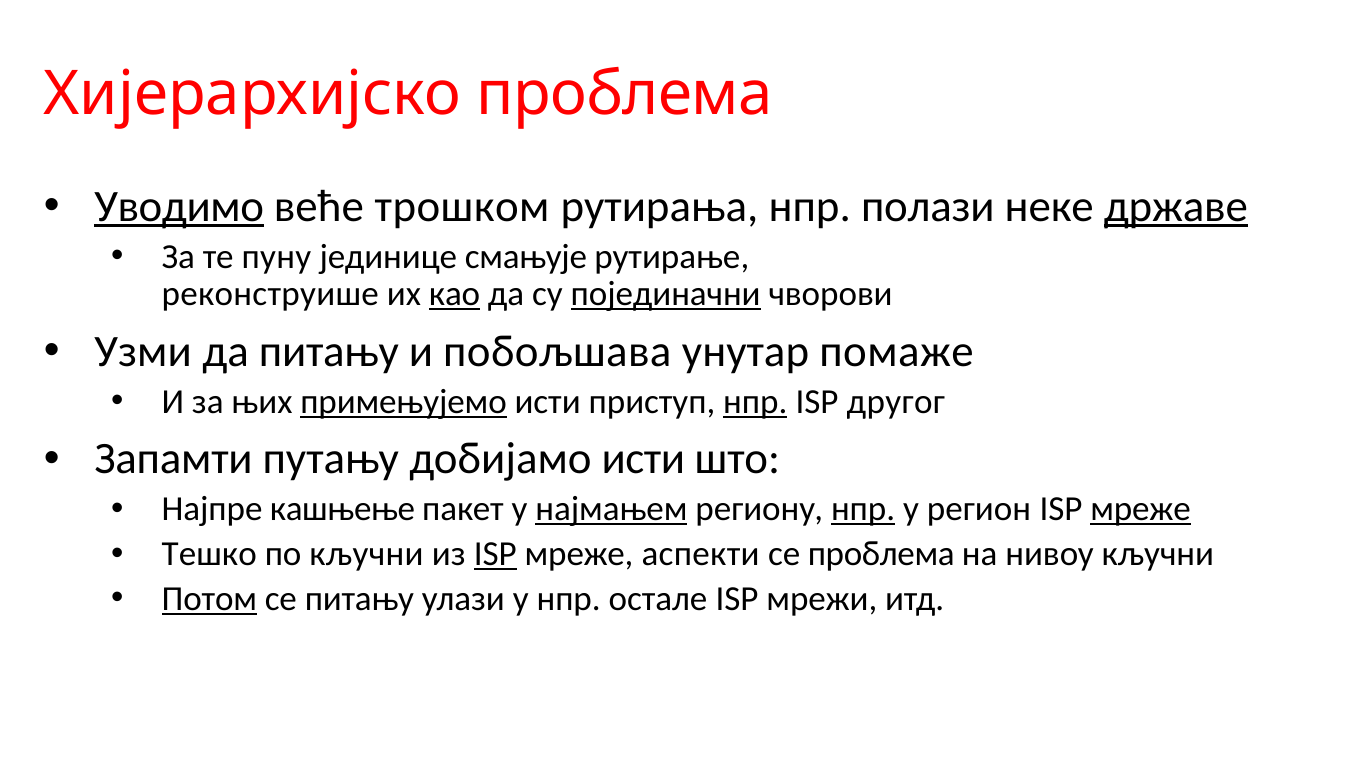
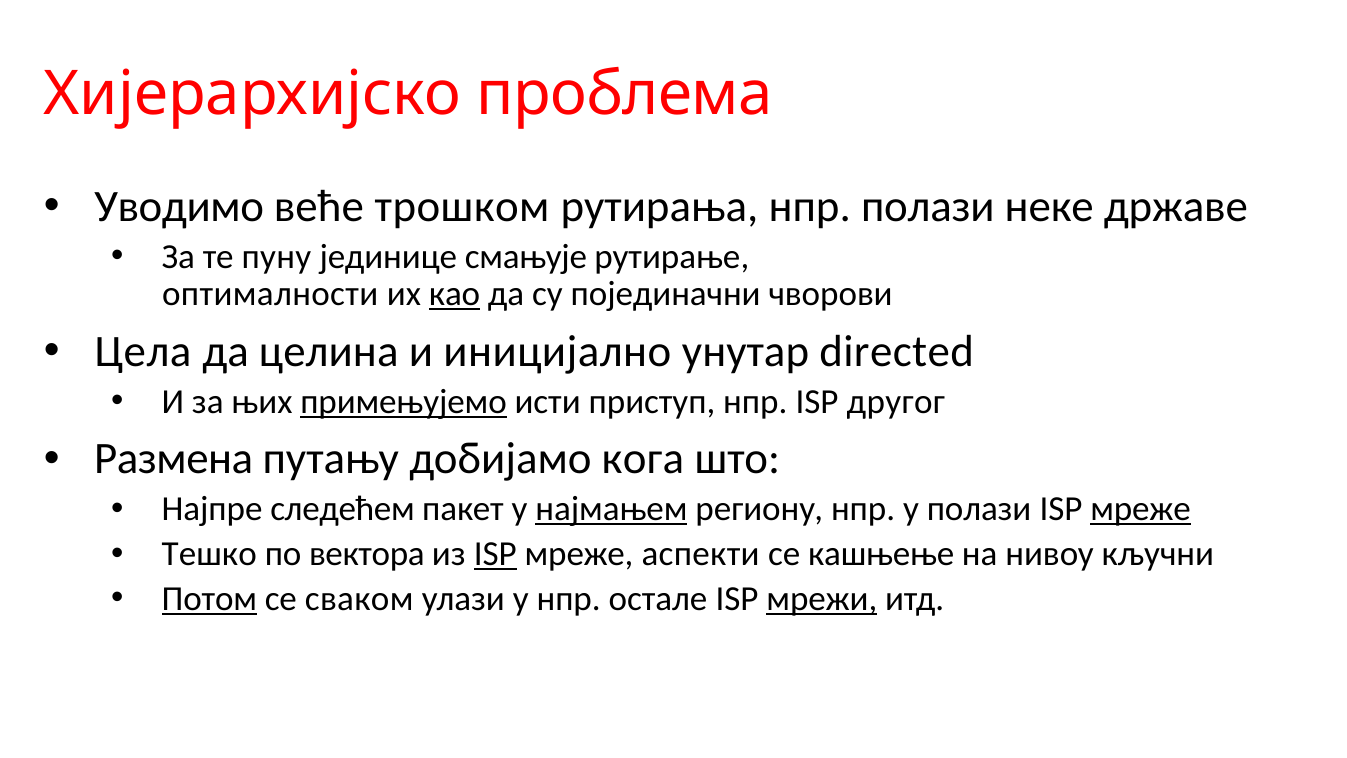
Уводимо underline: present -> none (179, 206)
државе underline: present -> none (1176, 206)
реконструише: реконструише -> оптималности (270, 294)
појединачни underline: present -> none (666, 294)
Узми: Узми -> Цела (143, 351)
да питању: питању -> целина (329, 351)
побољшава: побољшава -> иницијално (557, 351)
помаже: помаже -> directed (897, 351)
нпр underline: present -> none (755, 402)
Запамти: Запамти -> Размена (174, 459)
добијамо исти: исти -> кога (643, 459)
кашњење: кашњење -> следећем (343, 509)
нпр underline: present -> none (863, 509)
у регион: регион -> полази (979, 509)
по кључни: кључни -> вектора (367, 554)
се проблема: проблема -> кашњење (881, 554)
се питању: питању -> сваком (359, 599)
мрежи underline: none -> present (822, 599)
